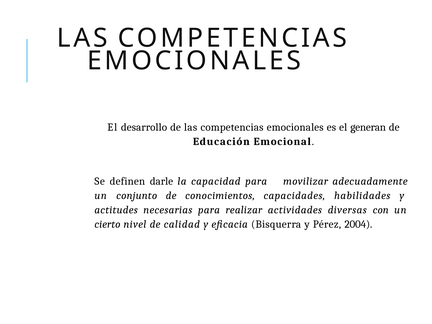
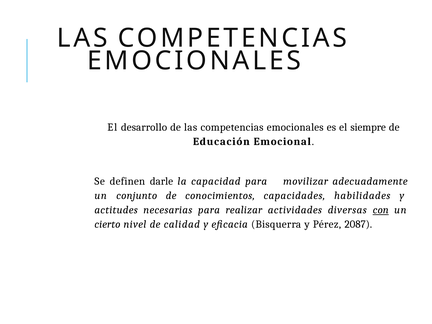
generan: generan -> siempre (368, 127)
con underline: none -> present (381, 210)
2004: 2004 -> 2087 (358, 224)
